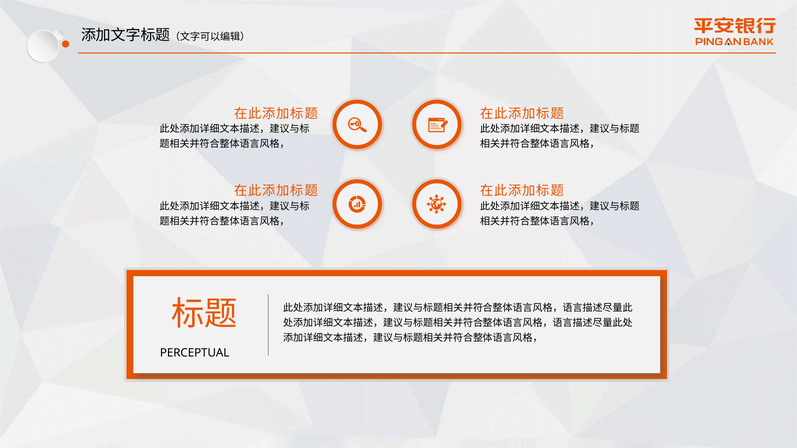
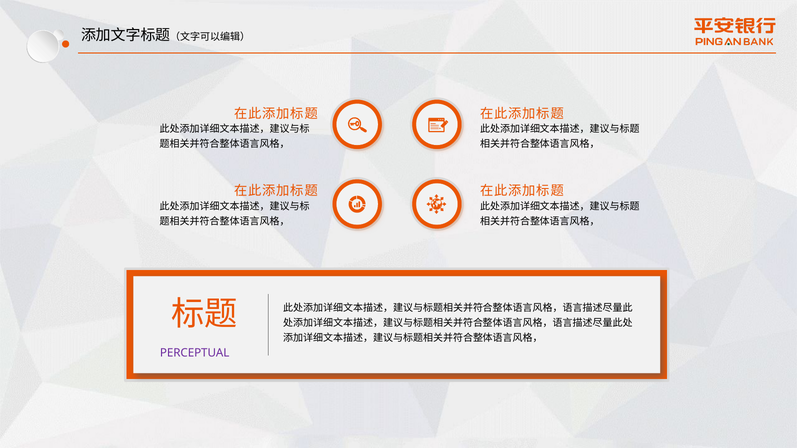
PERCEPTUAL colour: black -> purple (195, 353)
